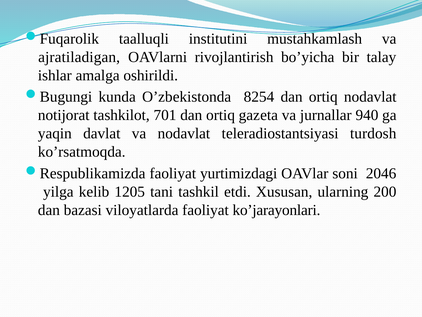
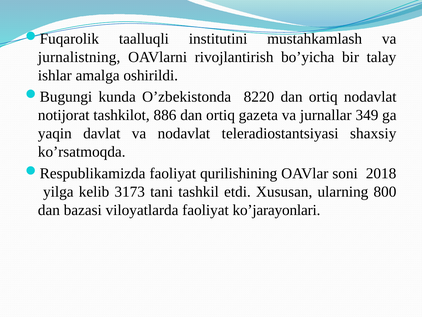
ajratiladigan: ajratiladigan -> jurnalistning (79, 57)
8254: 8254 -> 8220 (259, 97)
701: 701 -> 886 (165, 115)
940: 940 -> 349 (367, 115)
turdosh: turdosh -> shaxsiy (373, 133)
yurtimizdagi: yurtimizdagi -> qurilishining (239, 173)
2046: 2046 -> 2018 (381, 173)
1205: 1205 -> 3173 (130, 191)
200: 200 -> 800 (385, 191)
